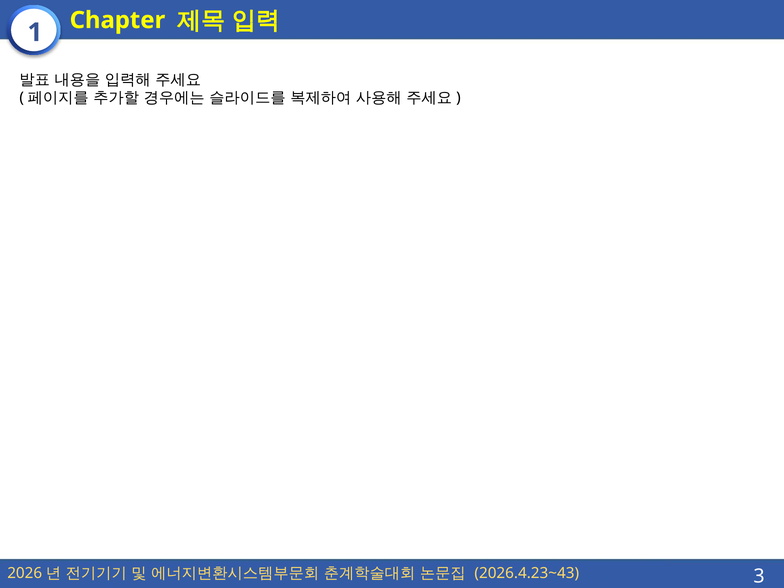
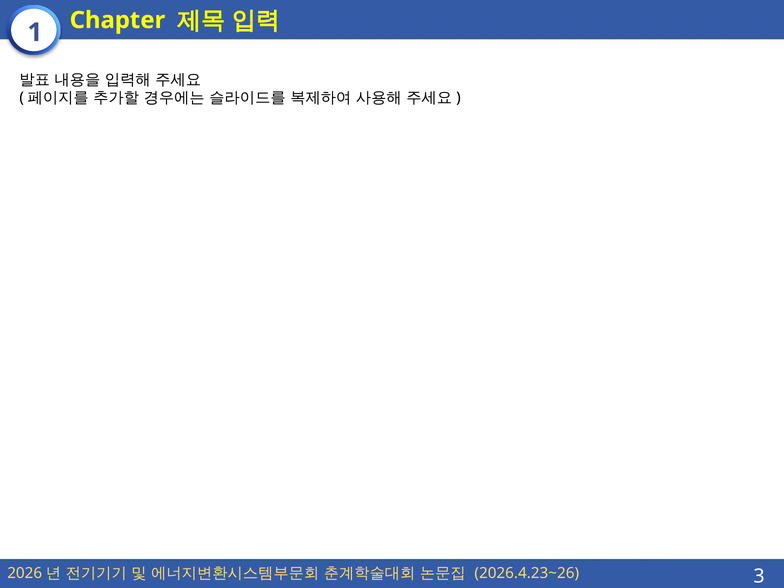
2026.4.23~43: 2026.4.23~43 -> 2026.4.23~26 (527, 573)
